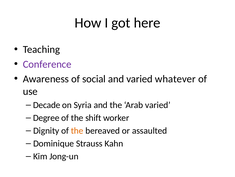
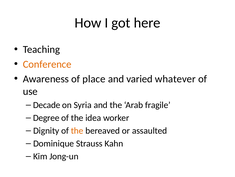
Conference colour: purple -> orange (47, 64)
social: social -> place (94, 79)
Arab varied: varied -> fragile (158, 105)
shift: shift -> idea (93, 117)
